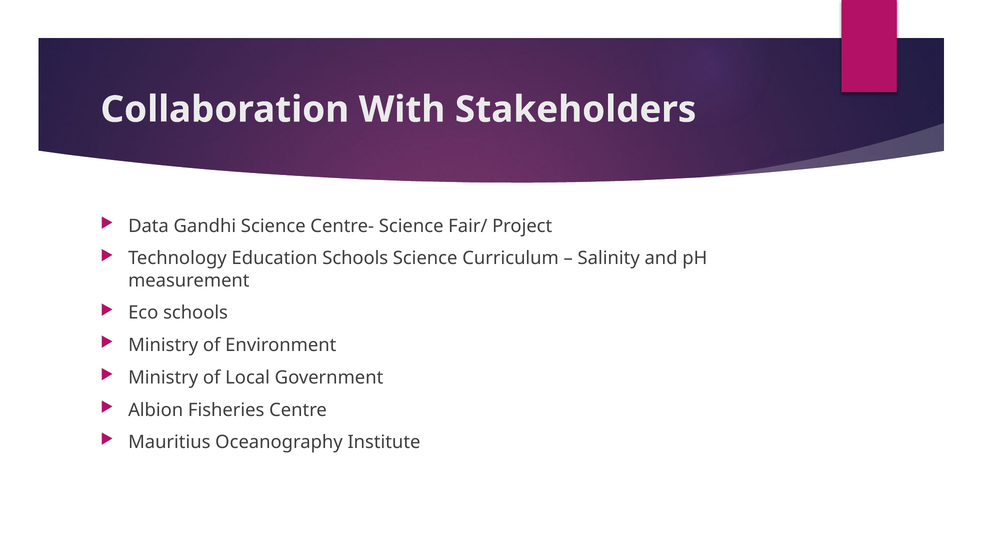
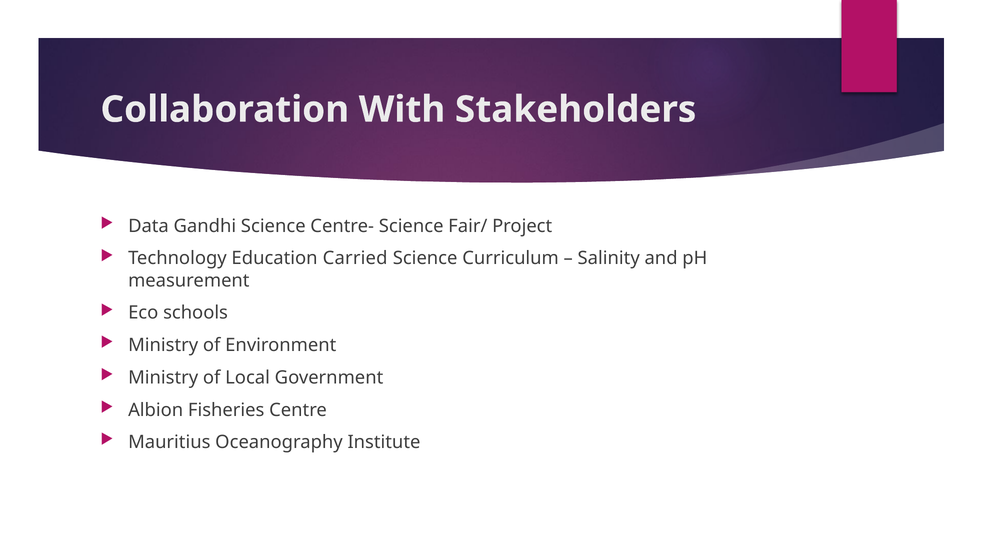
Education Schools: Schools -> Carried (355, 258)
